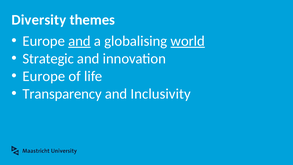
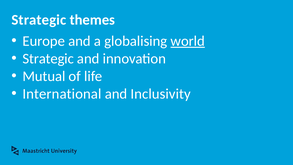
Diversity: Diversity -> Strategic (39, 20)
and underline: present -> none (79, 41)
Europe: Europe -> Mutual (44, 76)
Transparency: Transparency -> International (62, 94)
